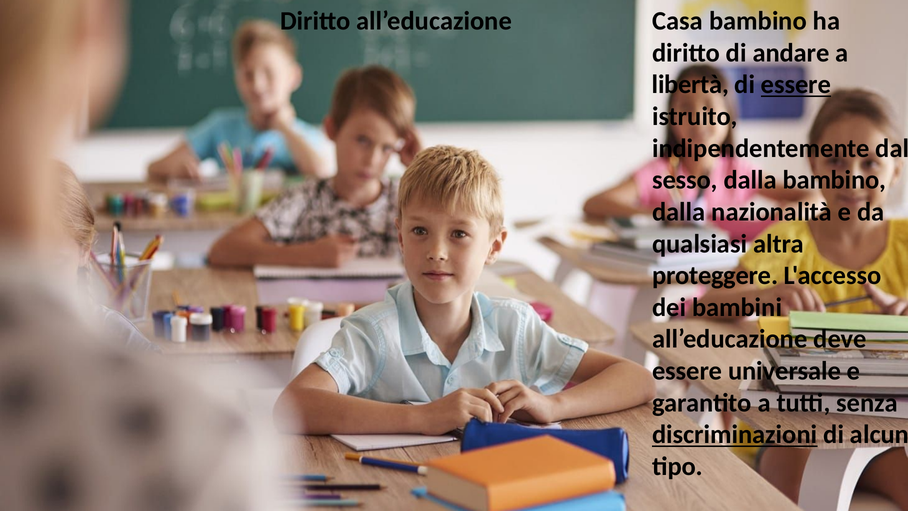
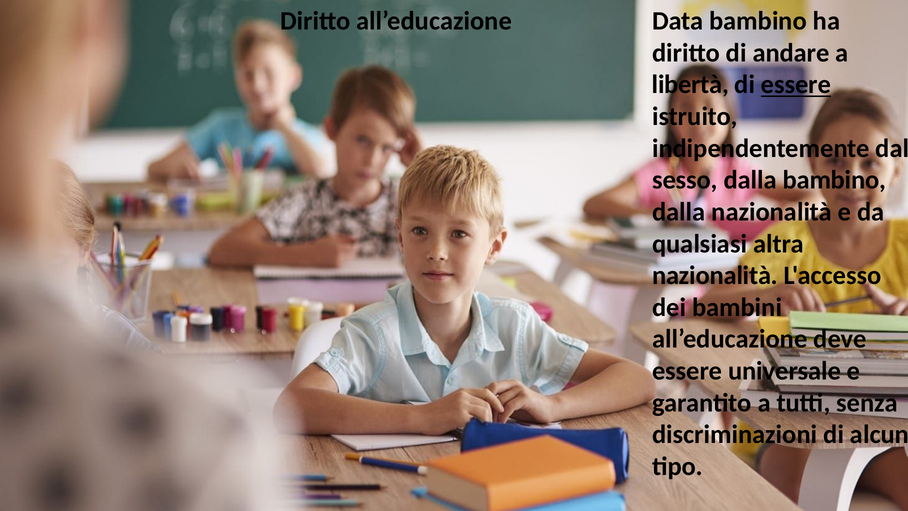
Casa: Casa -> Data (678, 21)
proteggere: proteggere -> nazionalità (715, 275)
discriminazioni underline: present -> none (735, 434)
